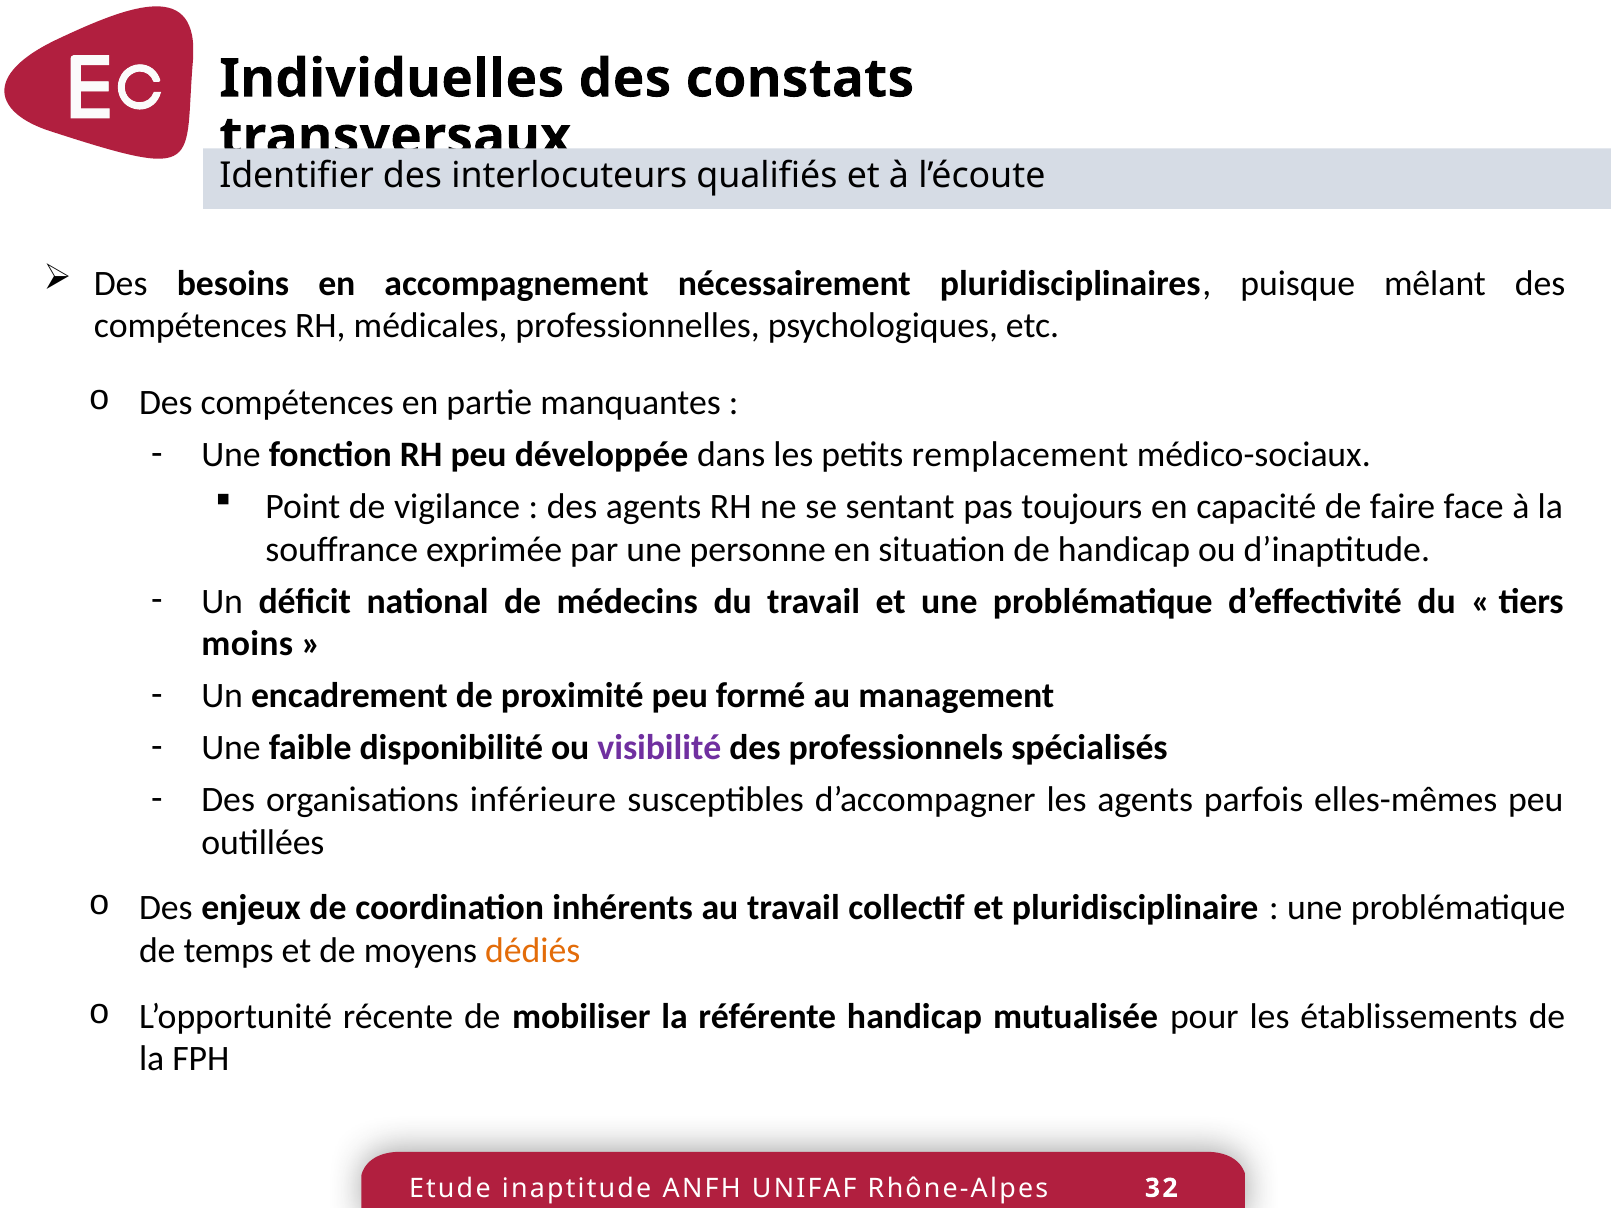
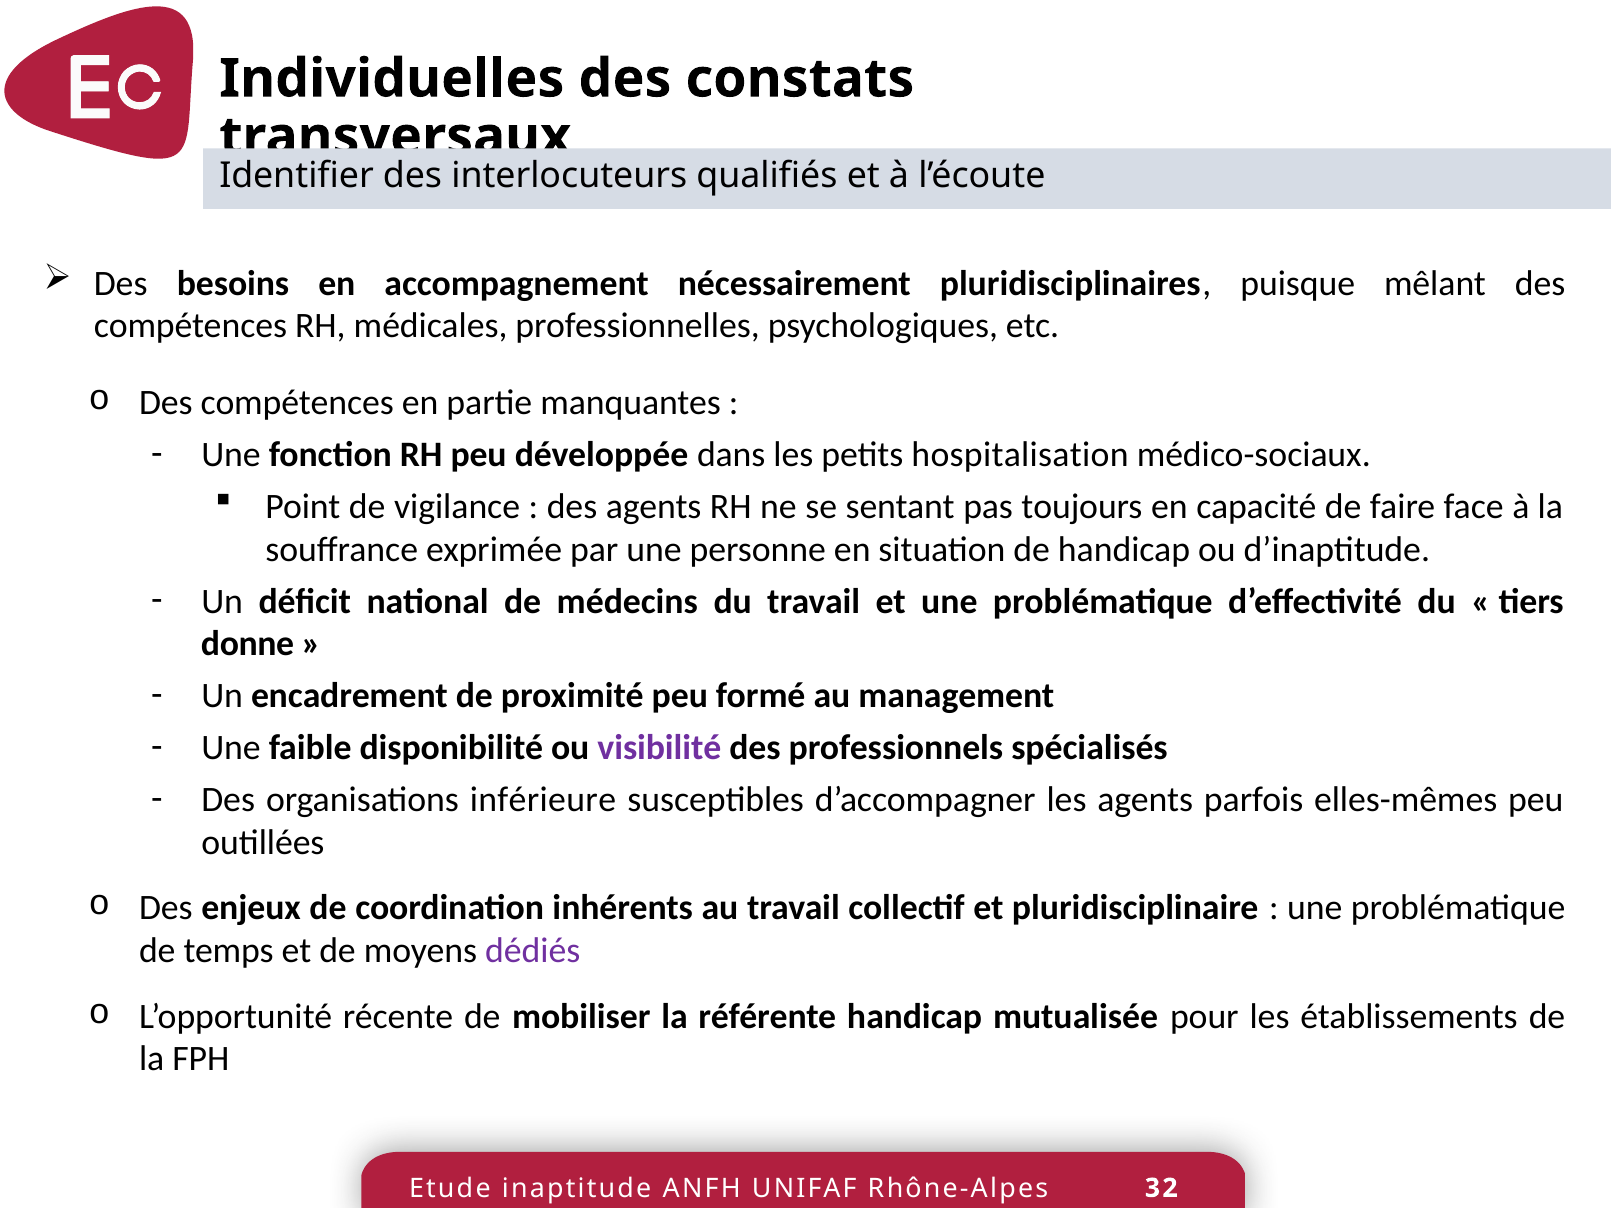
remplacement: remplacement -> hospitalisation (1020, 455)
moins: moins -> donne (248, 644)
dédiés colour: orange -> purple (533, 951)
